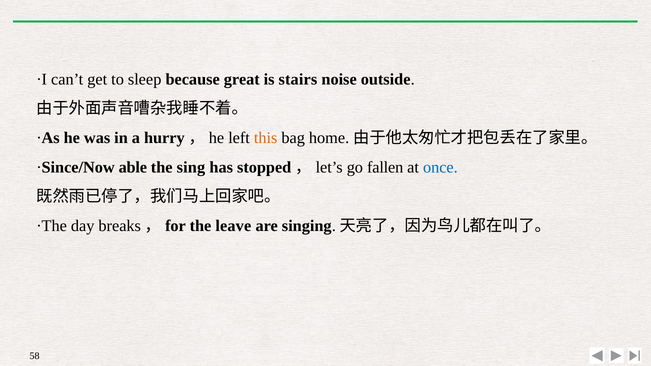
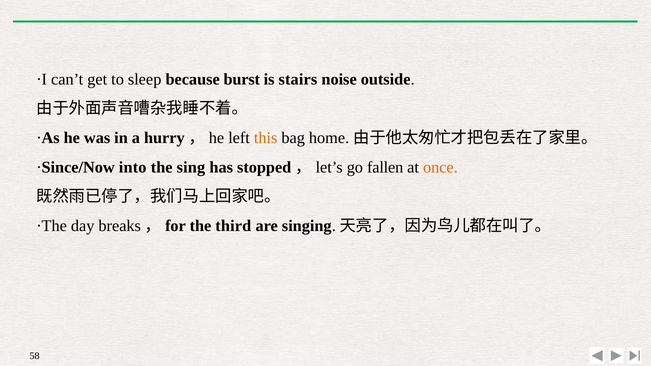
great: great -> burst (242, 79)
able: able -> into (133, 167)
once colour: blue -> orange (440, 167)
leave: leave -> third (233, 226)
